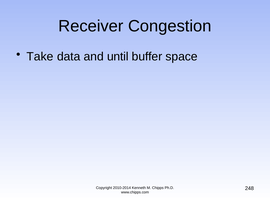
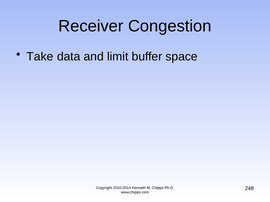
until: until -> limit (118, 57)
